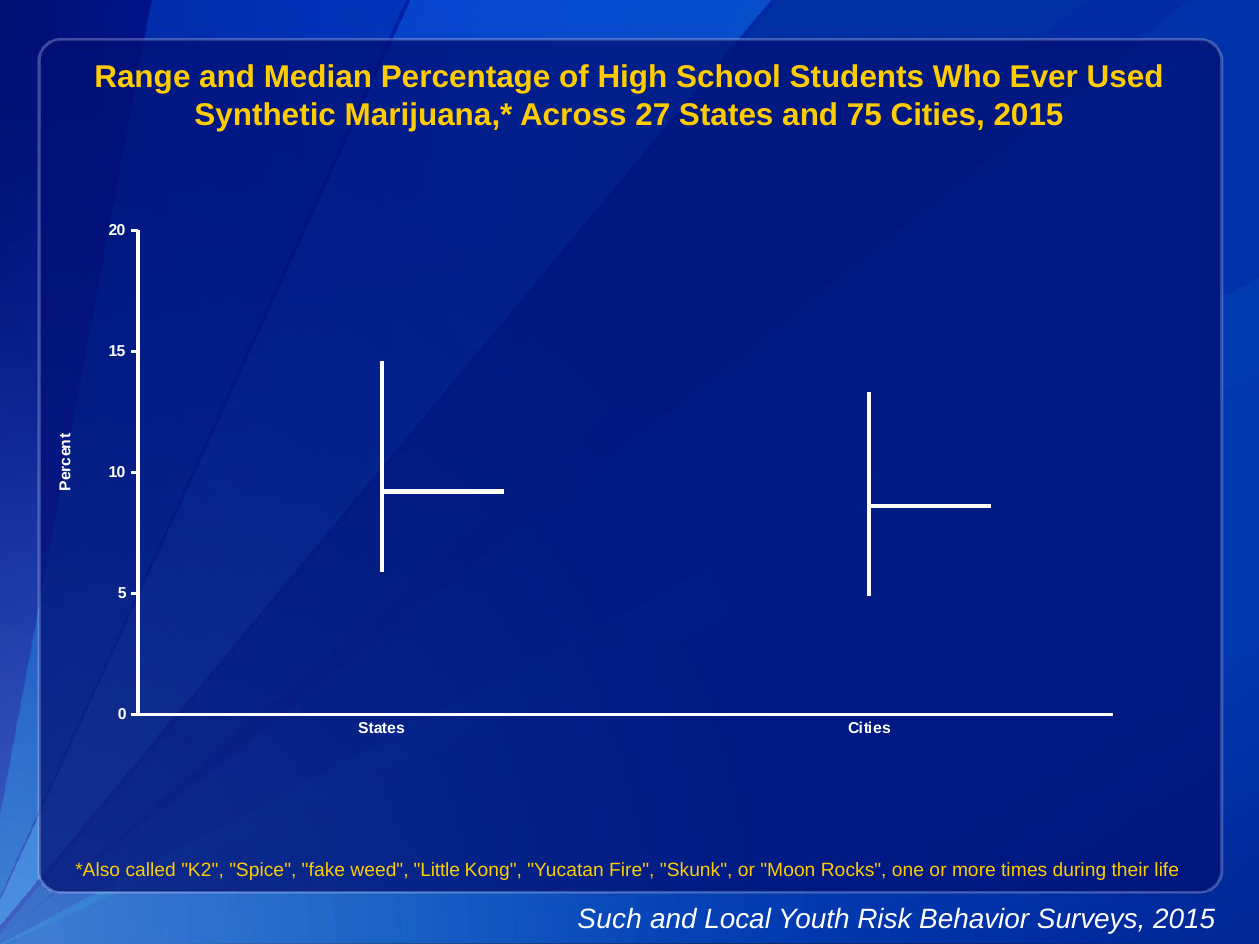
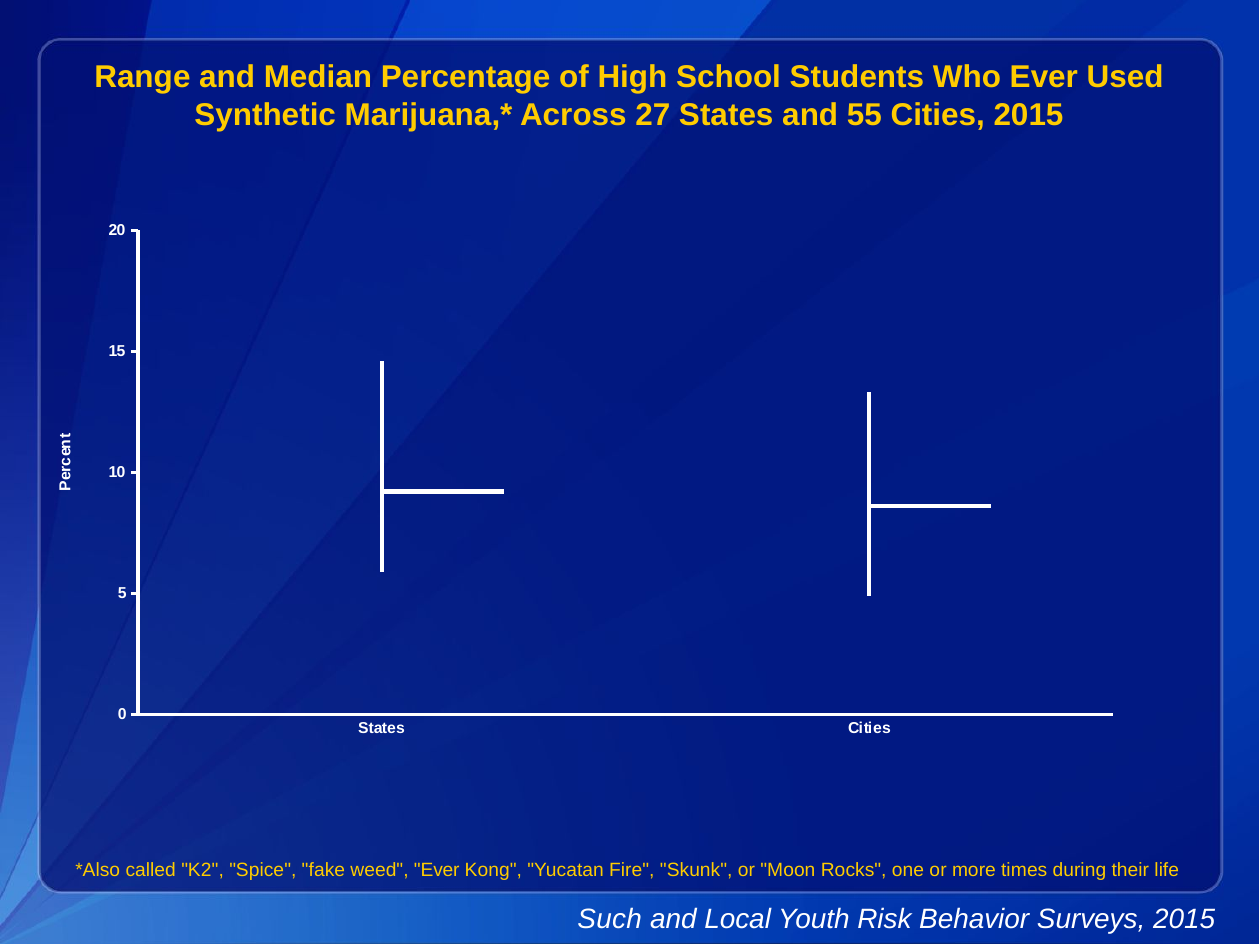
75: 75 -> 55 (864, 115)
weed Little: Little -> Ever (437, 870)
